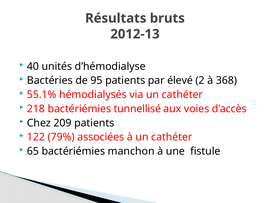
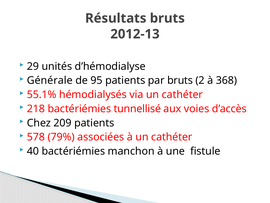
40: 40 -> 29 (33, 66)
Bactéries: Bactéries -> Générale (50, 80)
par élevé: élevé -> bruts (180, 80)
122: 122 -> 578 (36, 137)
65: 65 -> 40 (33, 151)
